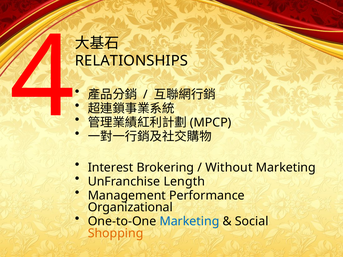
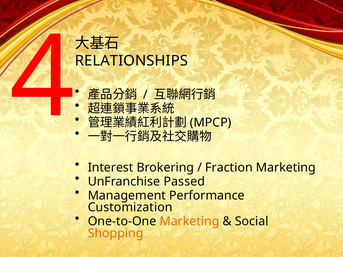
Without: Without -> Fraction (229, 168)
Length: Length -> Passed (184, 182)
Organizational: Organizational -> Customization (130, 208)
Marketing colour: blue -> orange (189, 222)
